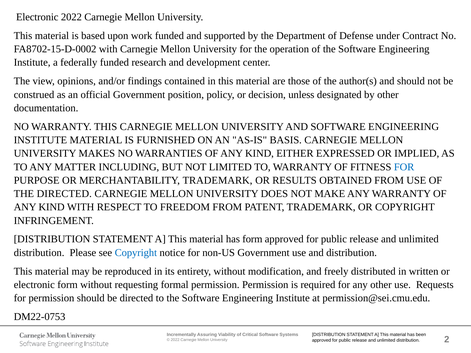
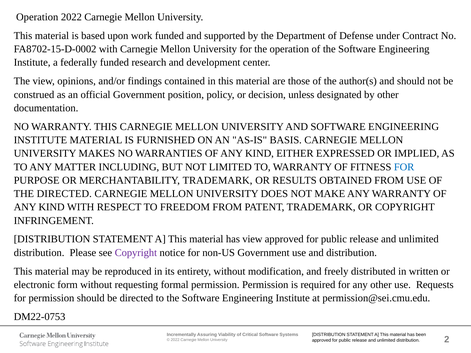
Electronic: Electronic -> Operation (37, 17)
has form: form -> view (252, 239)
Copyright colour: blue -> purple (136, 253)
